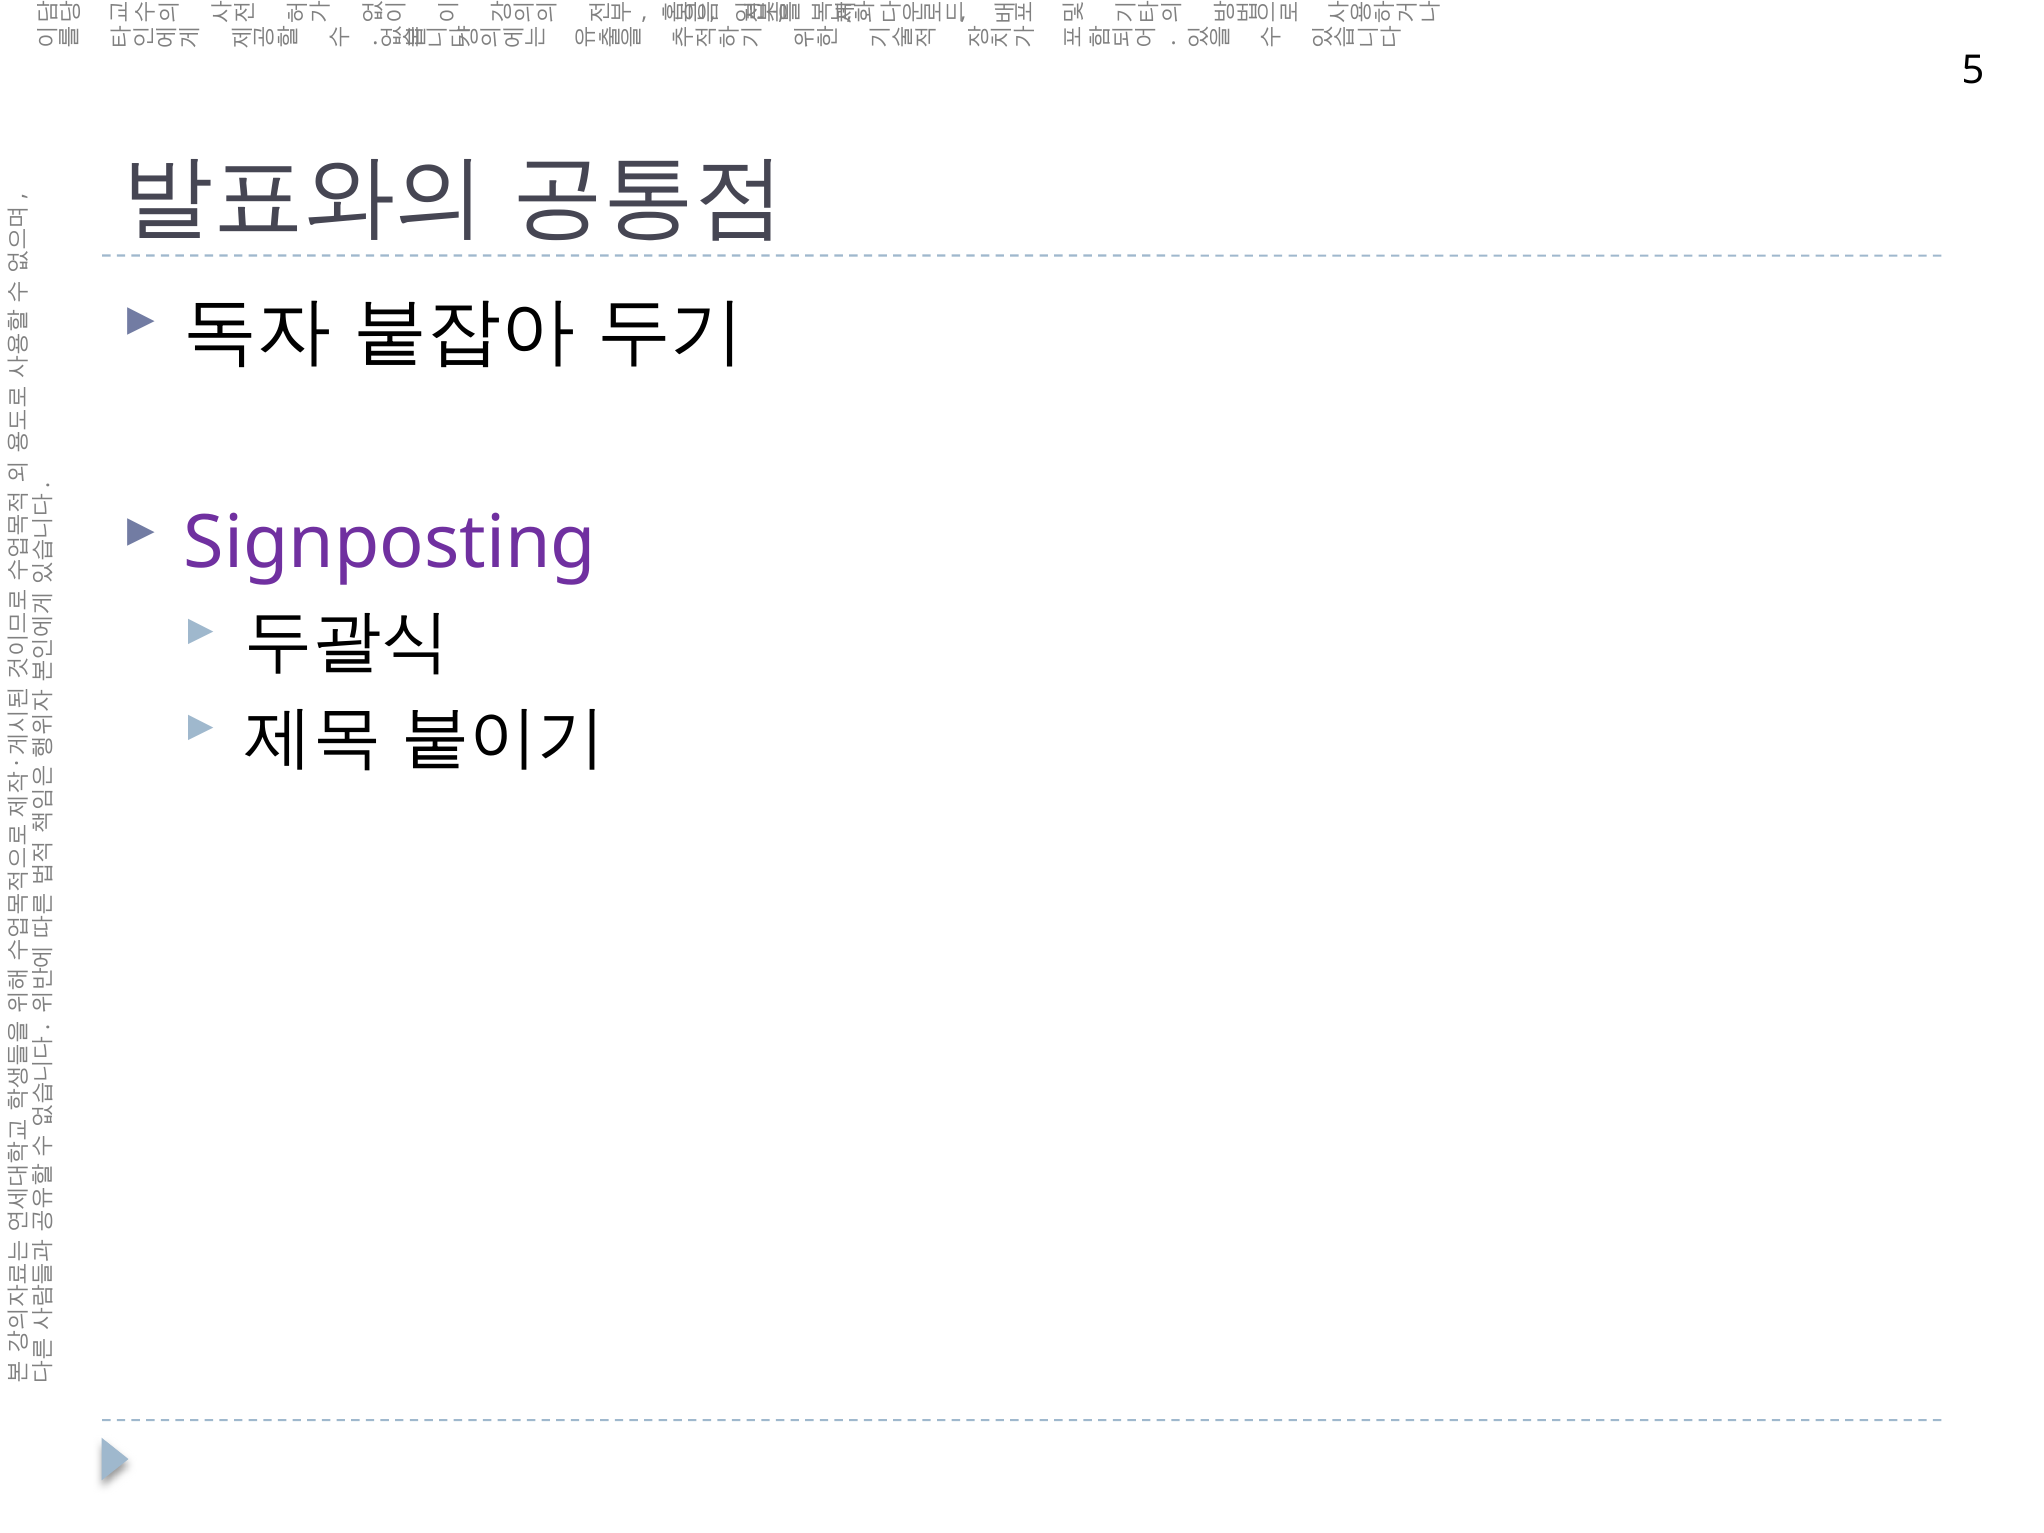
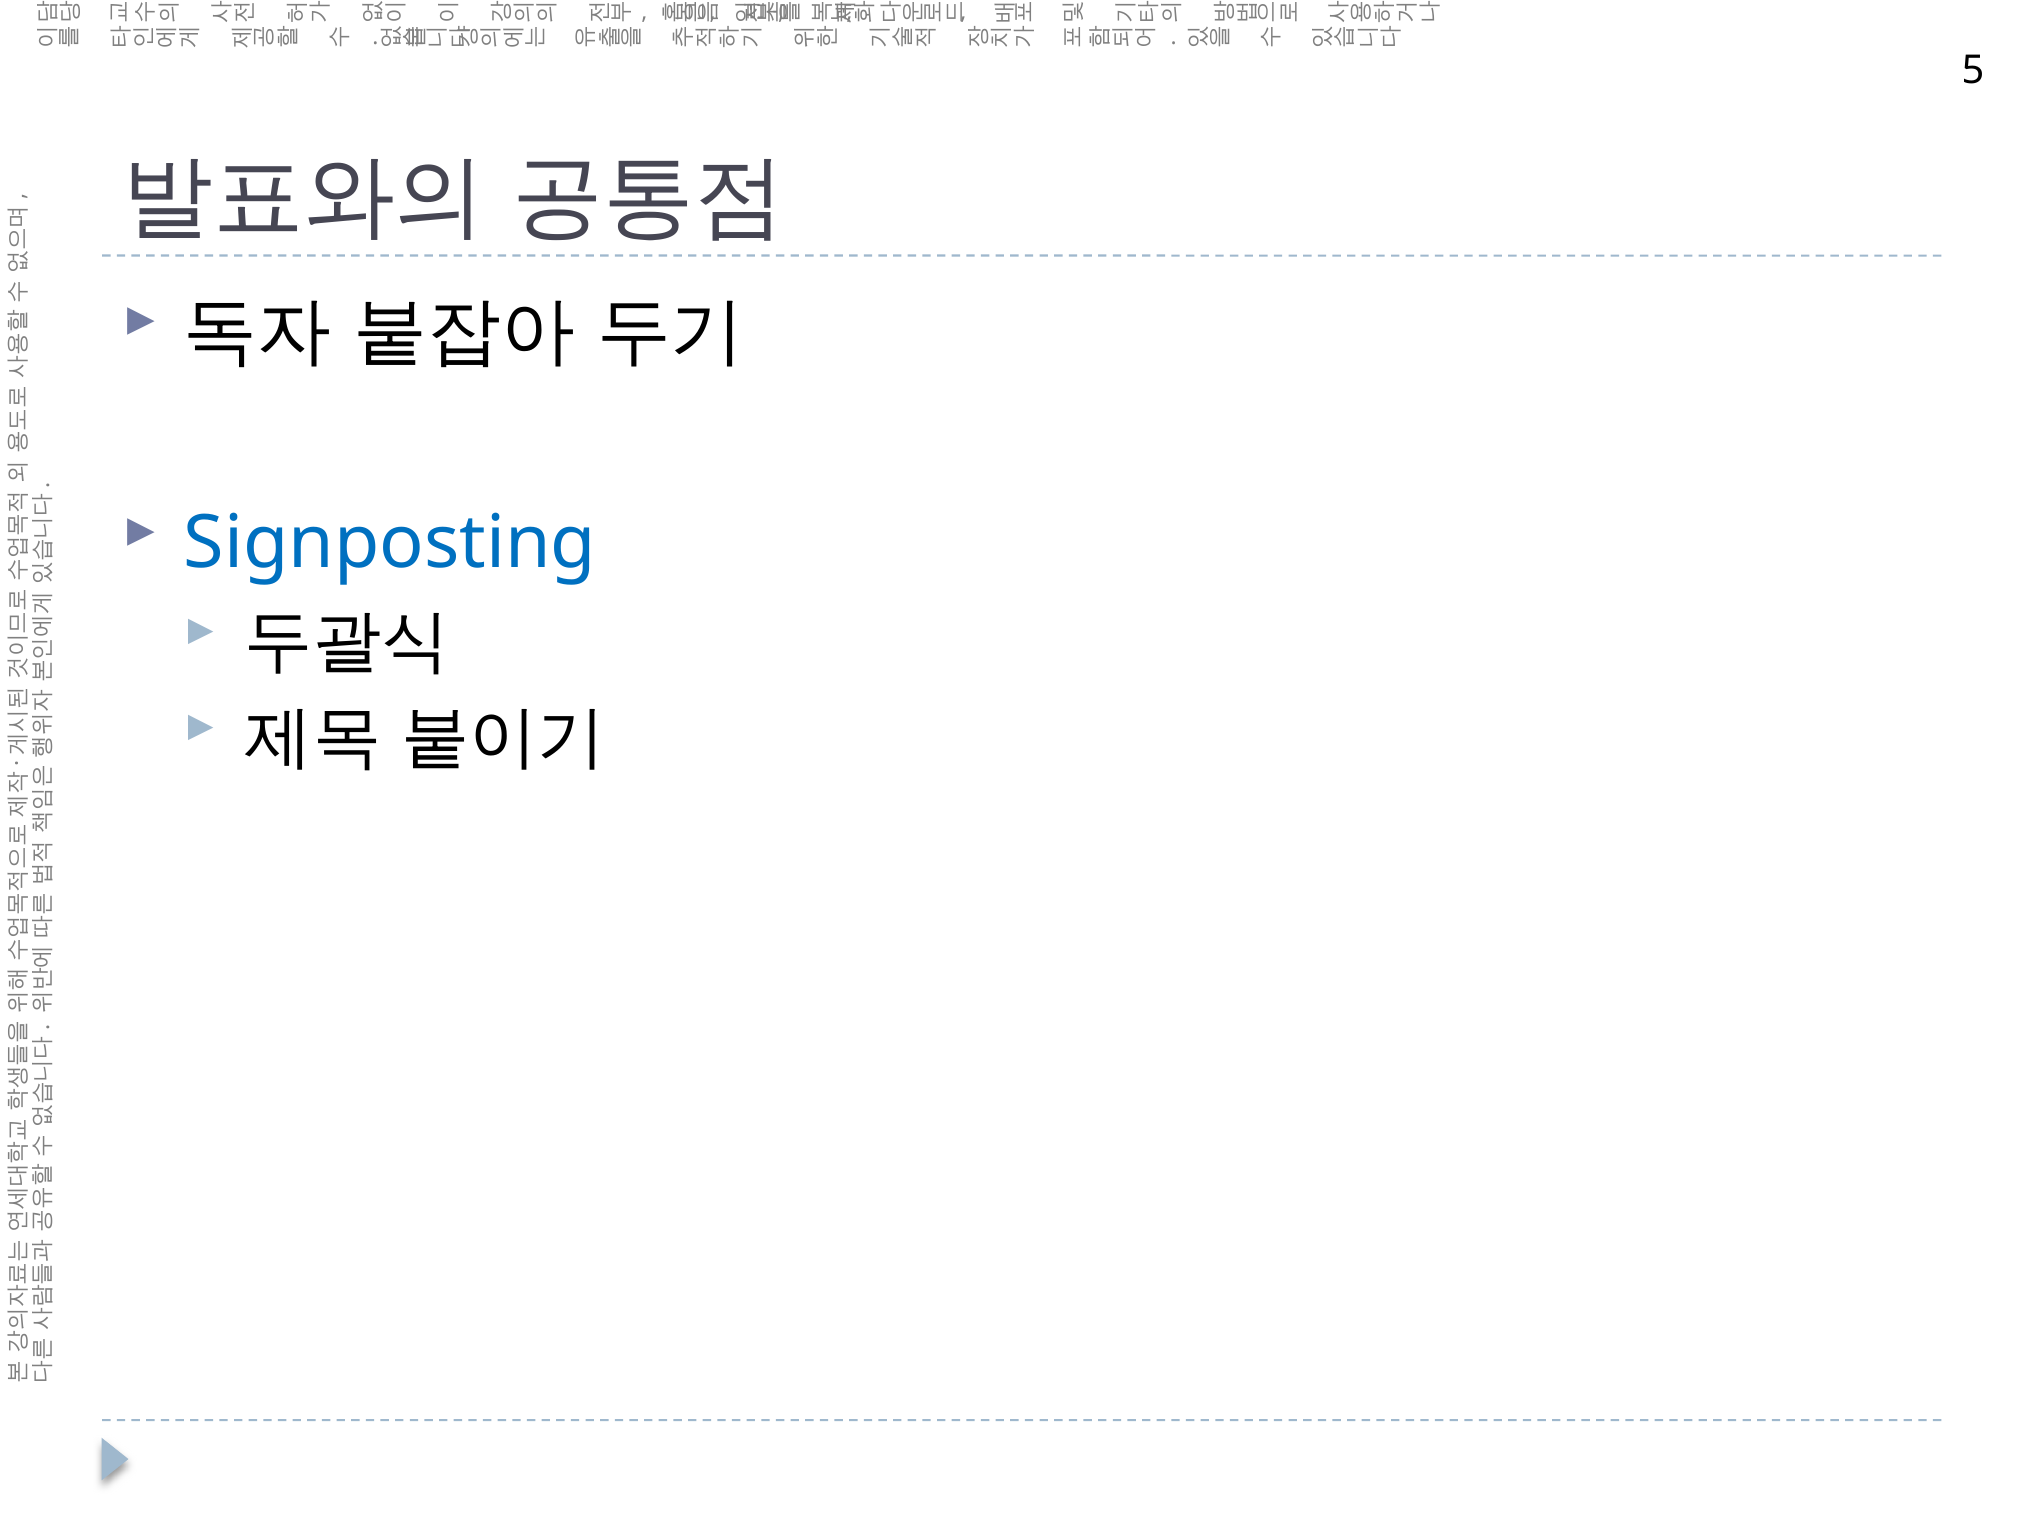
Signposting colour: purple -> blue (390, 543)
